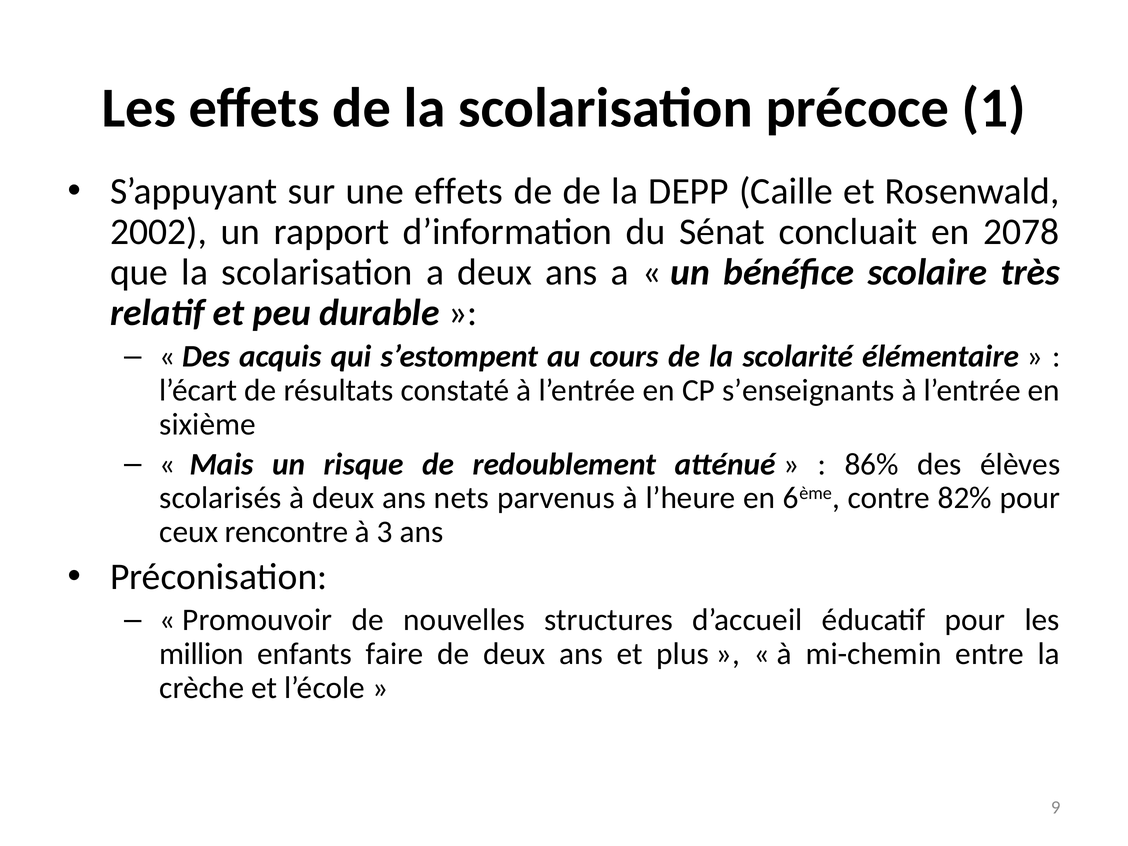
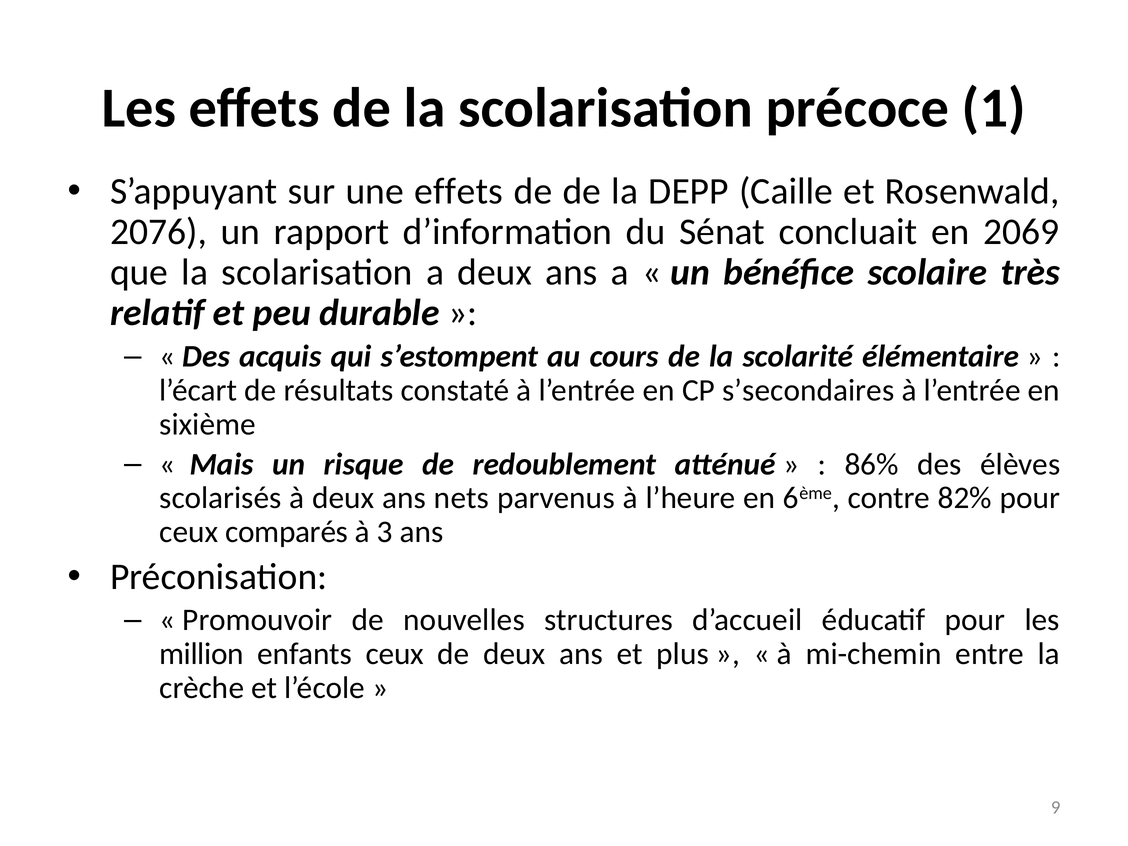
2002: 2002 -> 2076 (158, 232)
2078: 2078 -> 2069 (1021, 232)
s’enseignants: s’enseignants -> s’secondaires (808, 390)
rencontre: rencontre -> comparés (287, 532)
enfants faire: faire -> ceux (395, 654)
